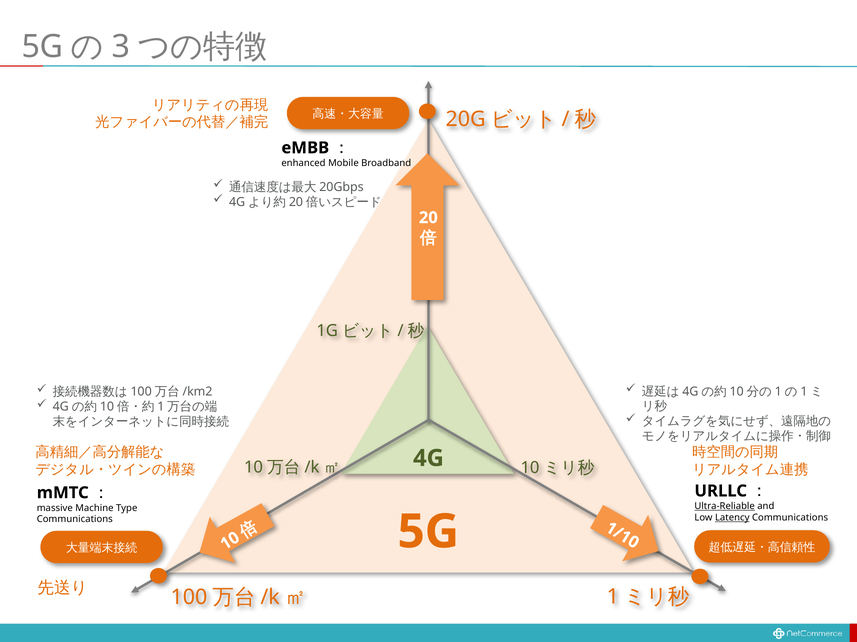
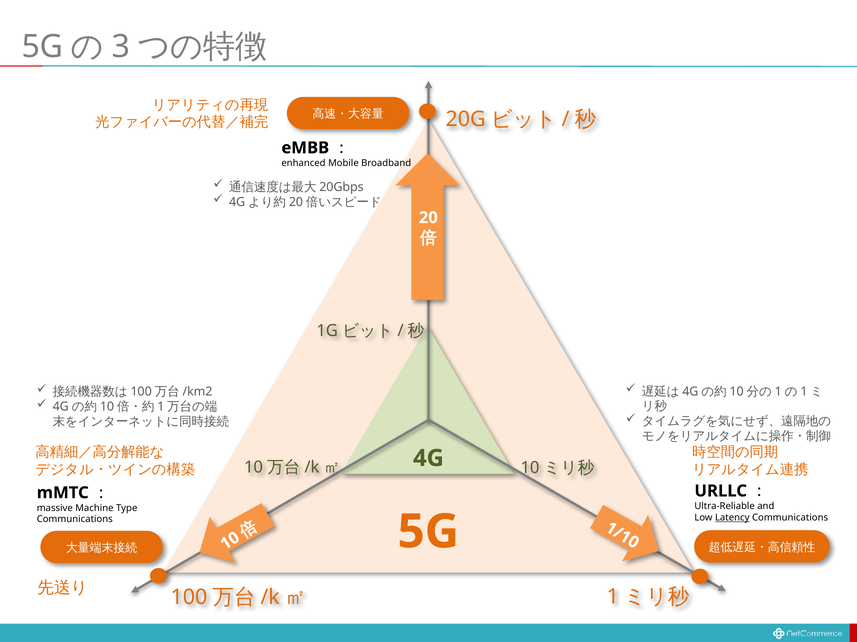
Ultra-Reliable underline: present -> none (725, 507)
